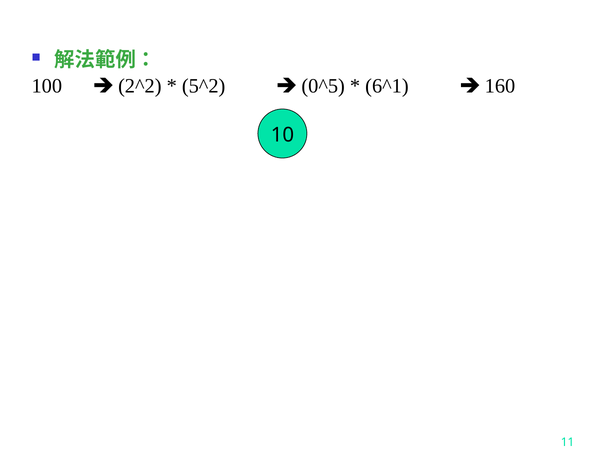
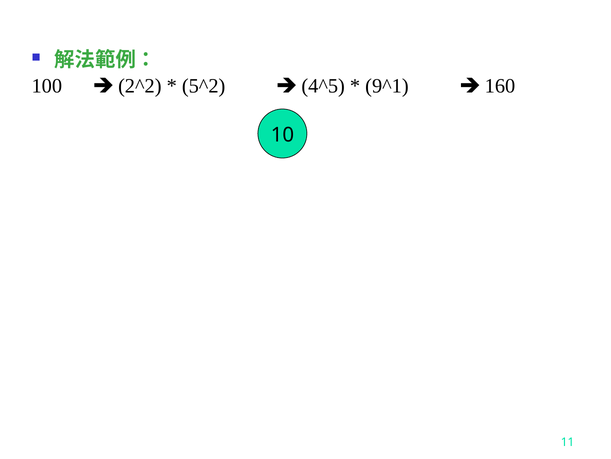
0^5: 0^5 -> 4^5 (323, 86)
6^1: 6^1 -> 9^1 (387, 86)
